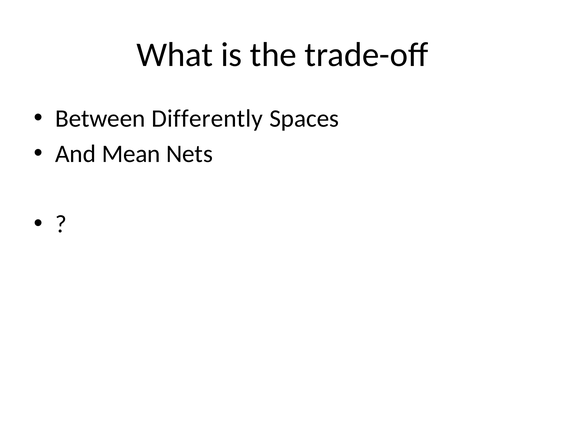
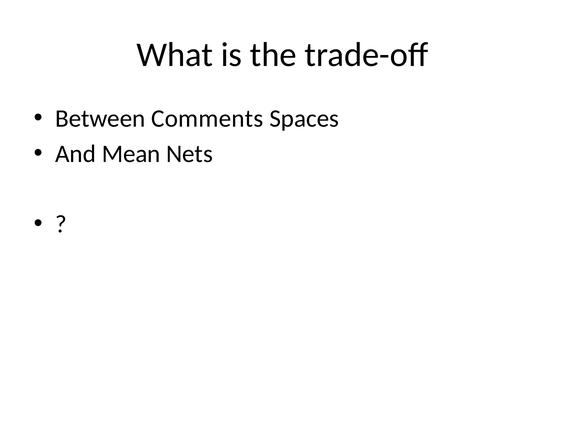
Differently: Differently -> Comments (207, 119)
